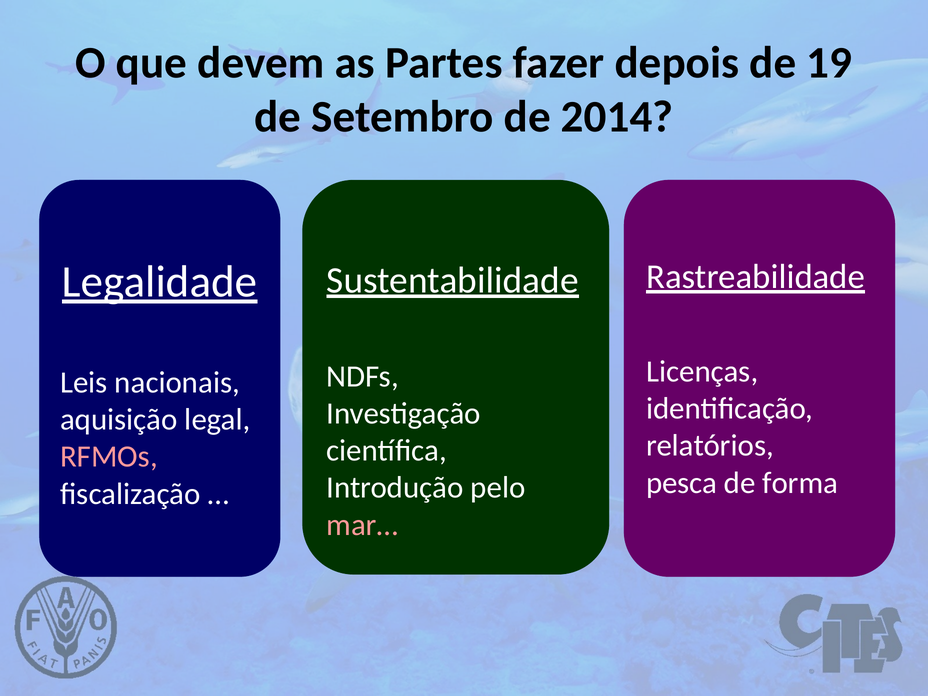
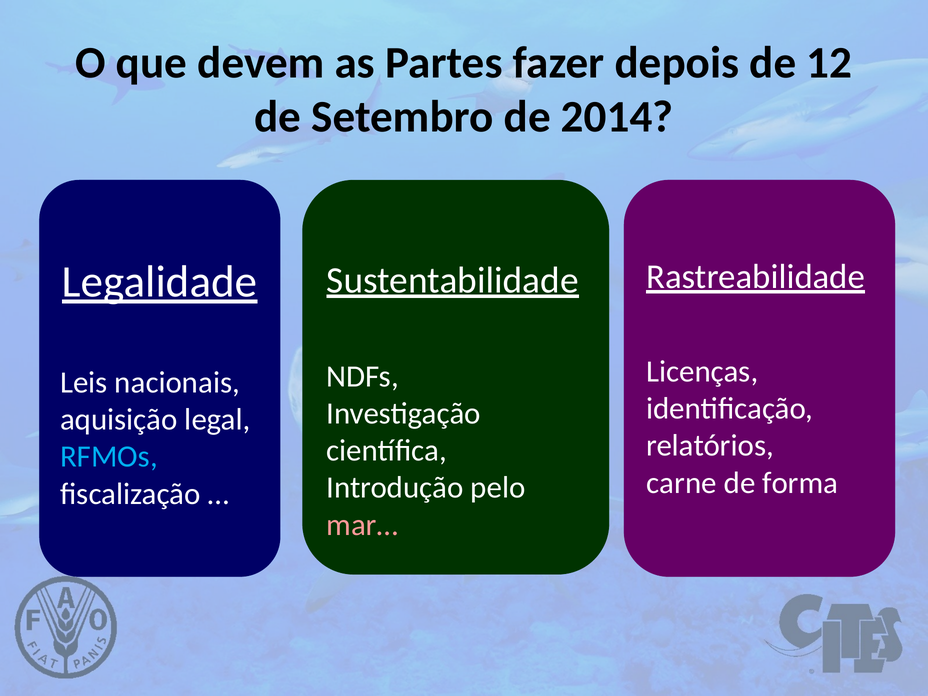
19: 19 -> 12 (829, 63)
RFMOs colour: pink -> light blue (109, 457)
pesca: pesca -> carne (681, 483)
